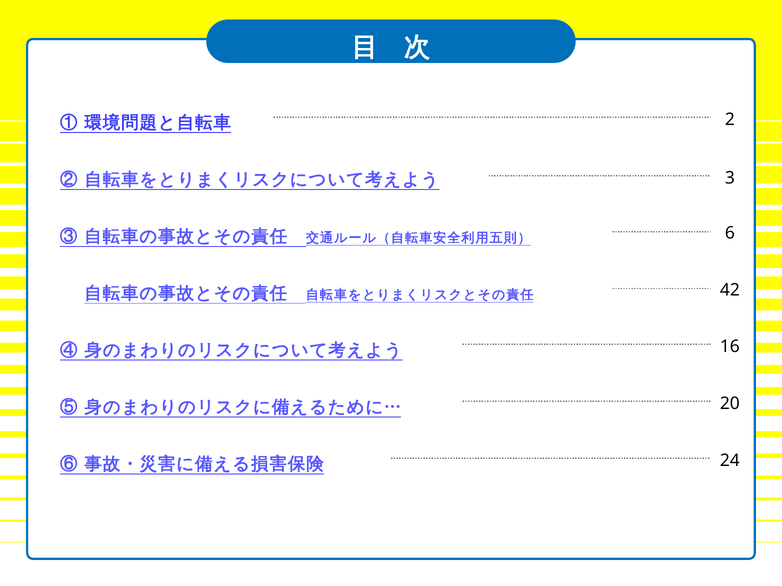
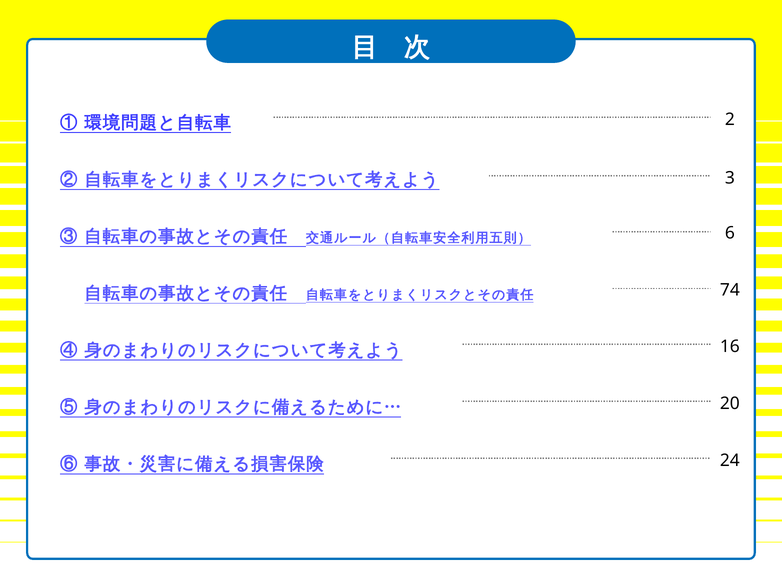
42: 42 -> 74 (730, 290)
